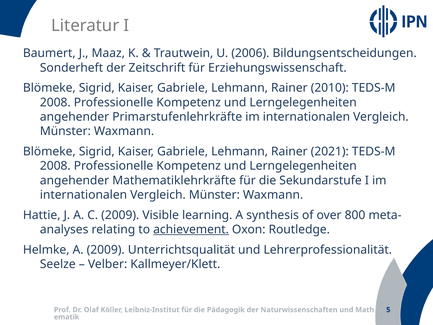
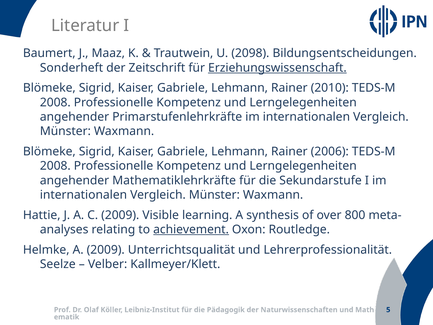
2006: 2006 -> 2098 (250, 53)
Erziehungswissenschaft underline: none -> present (277, 68)
2021: 2021 -> 2006 (330, 151)
